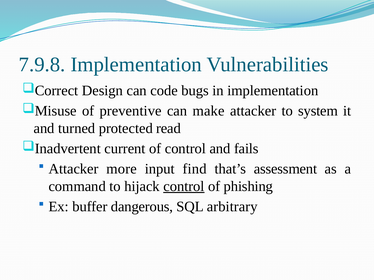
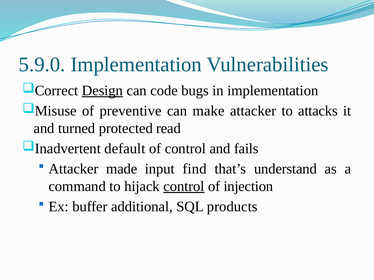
7.9.8: 7.9.8 -> 5.9.0 (42, 65)
Design underline: none -> present (102, 91)
system: system -> attacks (318, 111)
current: current -> default (125, 149)
more: more -> made (122, 169)
assessment: assessment -> understand (285, 169)
phishing: phishing -> injection (248, 187)
dangerous: dangerous -> additional (142, 207)
arbitrary: arbitrary -> products (232, 207)
